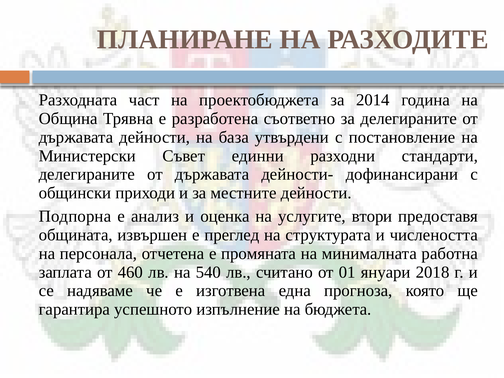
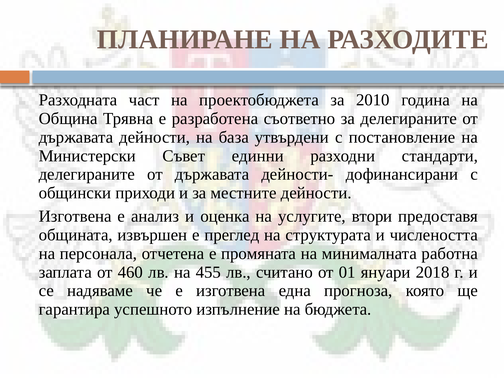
2014: 2014 -> 2010 (373, 100)
Подпорна: Подпорна -> Изготвена (75, 216)
540: 540 -> 455 (208, 272)
